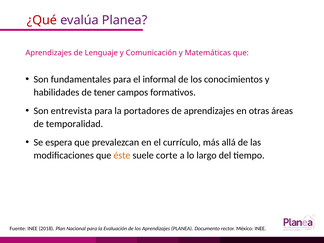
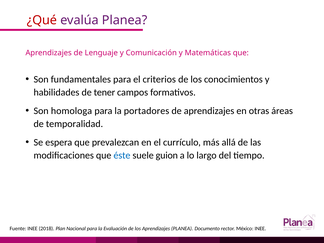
informal: informal -> criterios (159, 79)
entrevista: entrevista -> homologa (71, 111)
éste colour: orange -> blue (122, 155)
corte: corte -> guion (167, 155)
